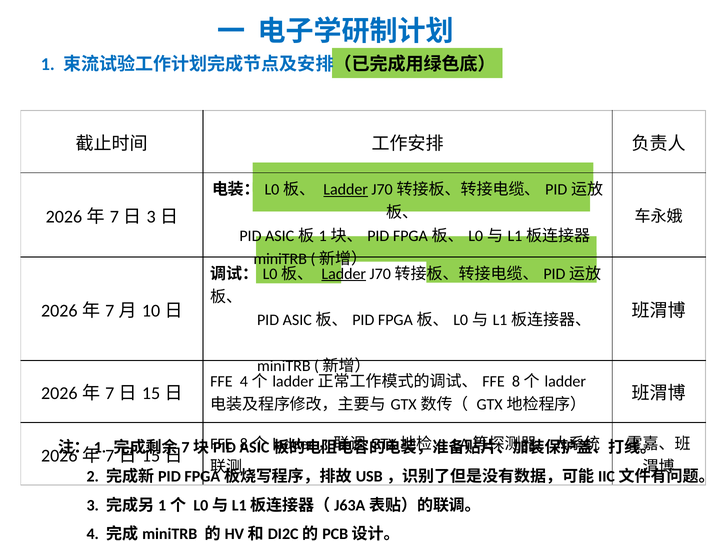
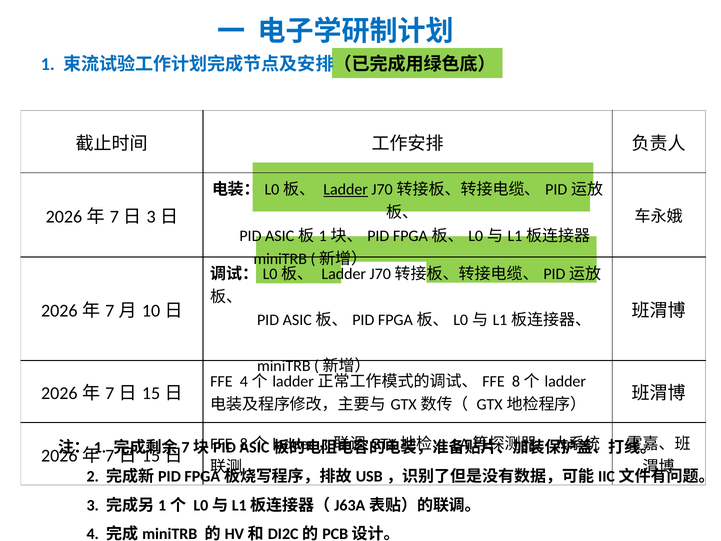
Ladder underline: present -> none (344, 274)
